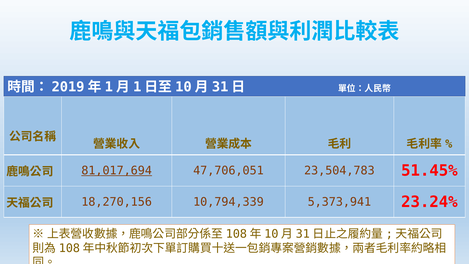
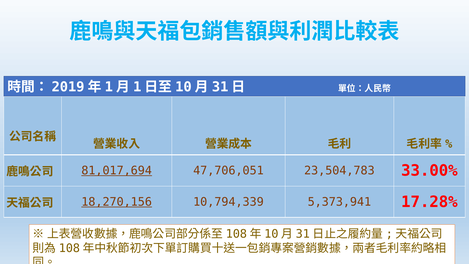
51.45%: 51.45% -> 33.00% (429, 171)
18,270,156 underline: none -> present (117, 202)
23.24%: 23.24% -> 17.28% (429, 202)
